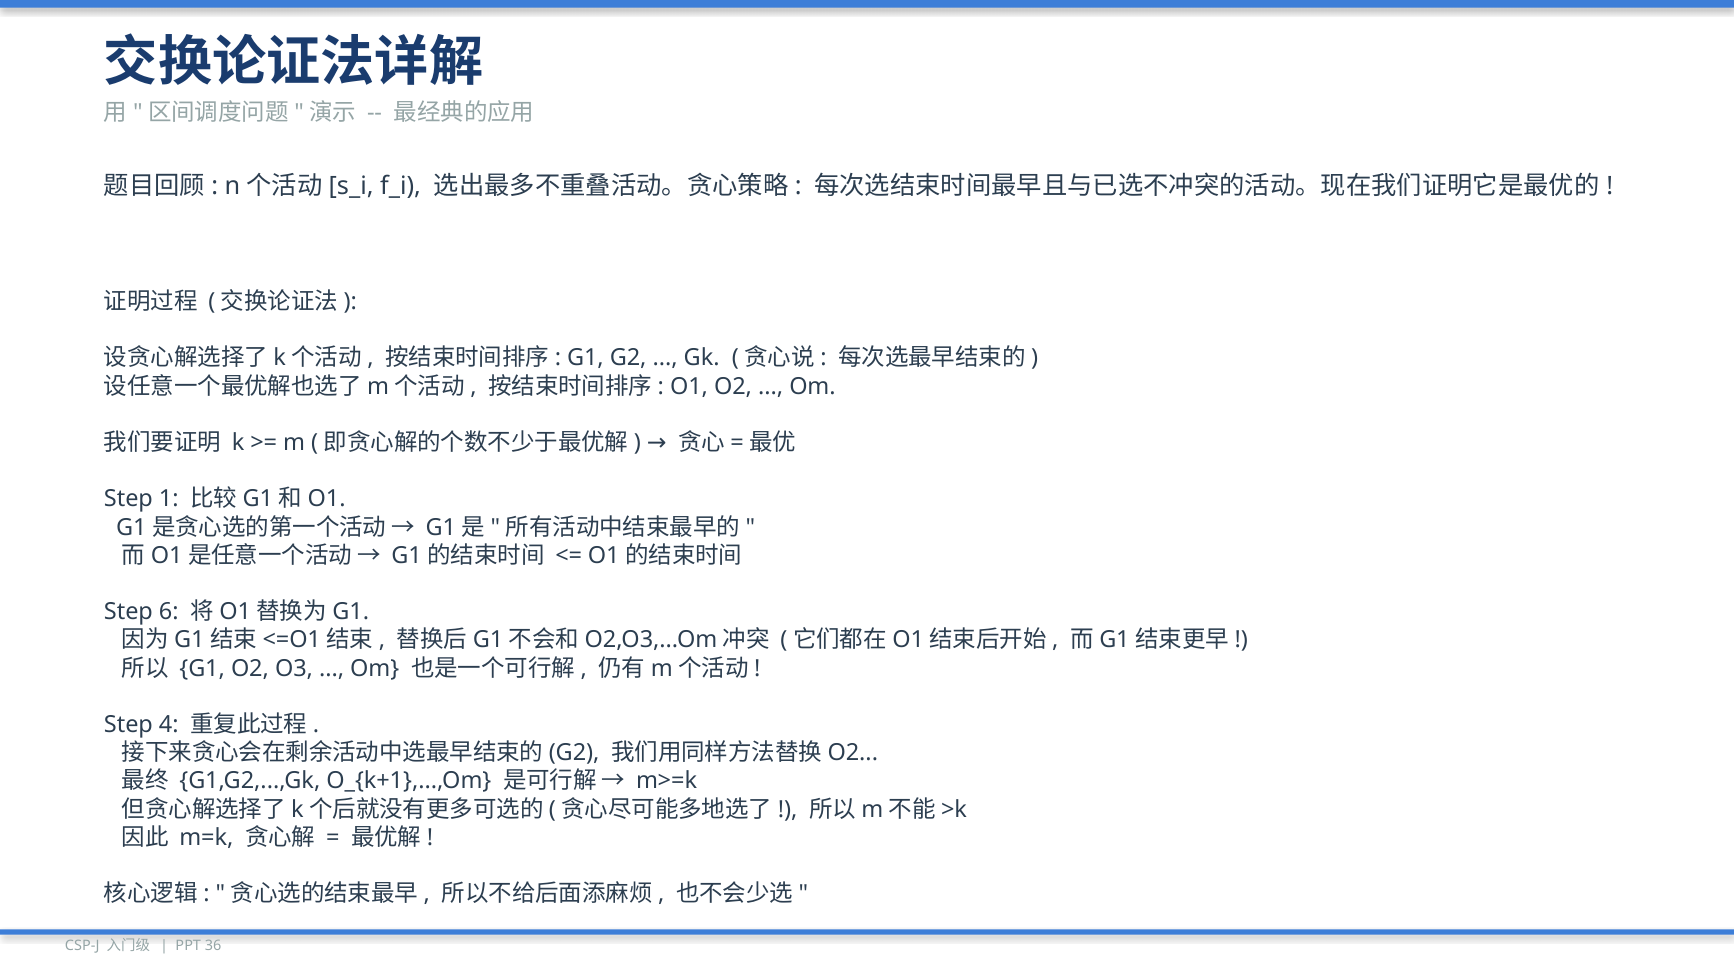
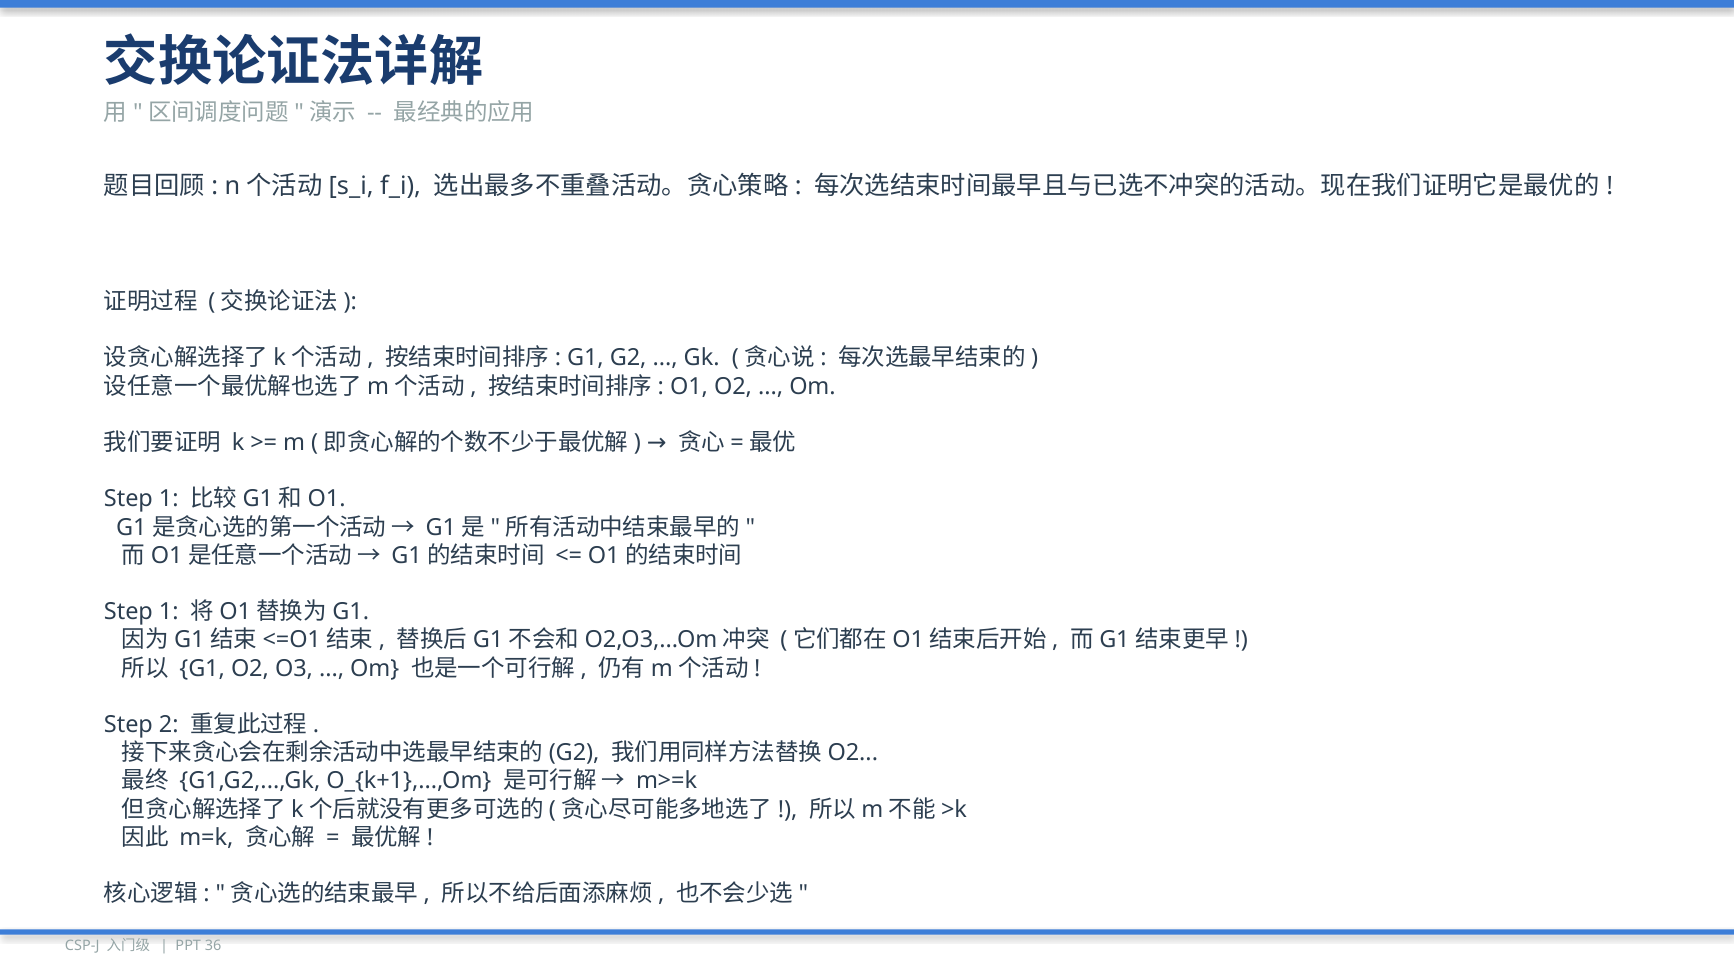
6: 6 -> 1 (169, 612)
4: 4 -> 2 (169, 725)
